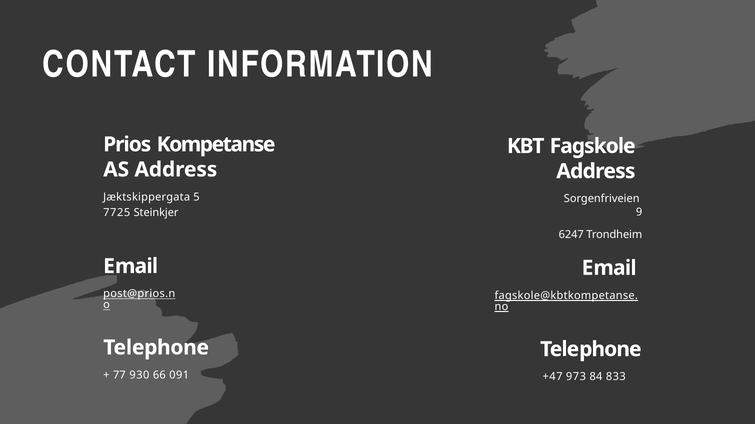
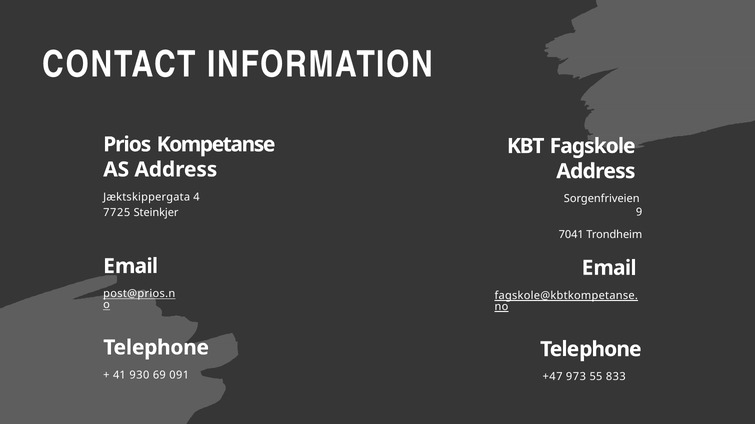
5: 5 -> 4 (196, 197)
6247: 6247 -> 7041 (571, 235)
77: 77 -> 41 (119, 376)
66: 66 -> 69 (159, 376)
84: 84 -> 55 (596, 377)
